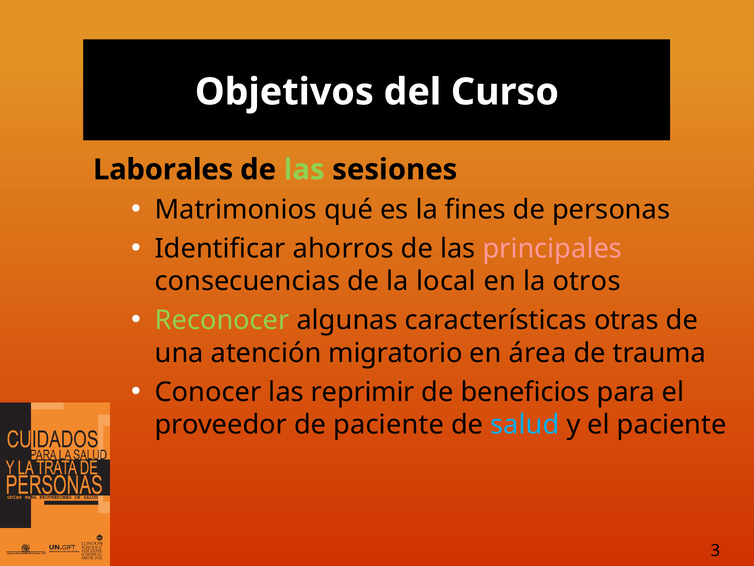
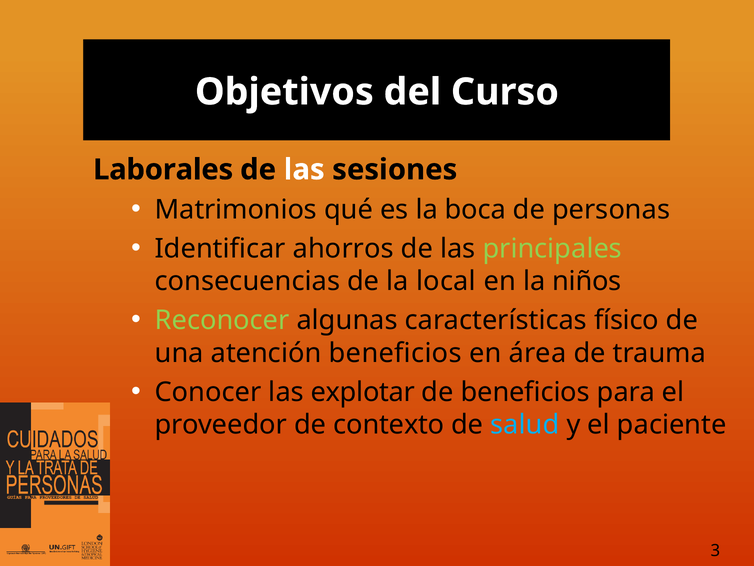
las colour: light green -> white (304, 170)
fines: fines -> boca (475, 210)
principales colour: pink -> light green (552, 249)
otros: otros -> niños (587, 281)
otras: otras -> físico (627, 320)
atención migratorio: migratorio -> beneficios (395, 353)
reprimir: reprimir -> explotar (363, 392)
de paciente: paciente -> contexto (389, 424)
